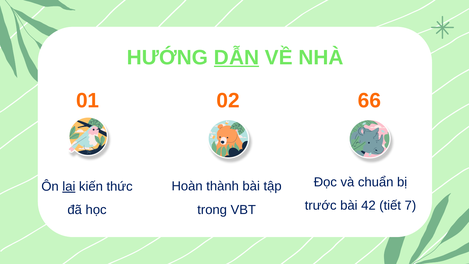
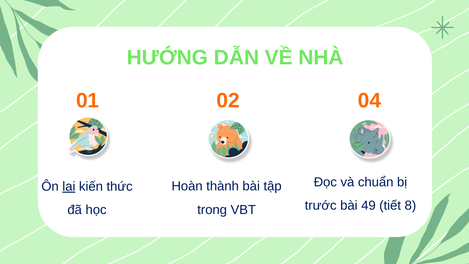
DẪN underline: present -> none (237, 57)
66: 66 -> 04 (369, 101)
42: 42 -> 49 (368, 205)
7: 7 -> 8 (410, 205)
